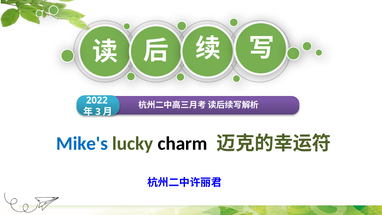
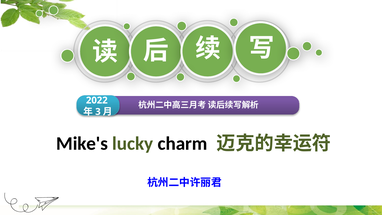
Mike's colour: blue -> black (82, 144)
